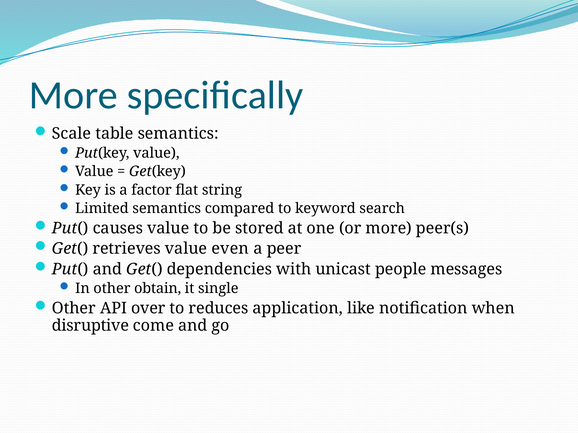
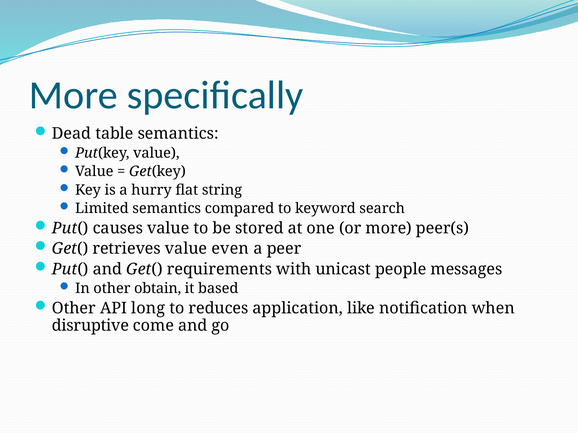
Scale: Scale -> Dead (72, 134)
factor: factor -> hurry (151, 190)
dependencies: dependencies -> requirements (219, 269)
single: single -> based (218, 289)
over: over -> long (148, 308)
